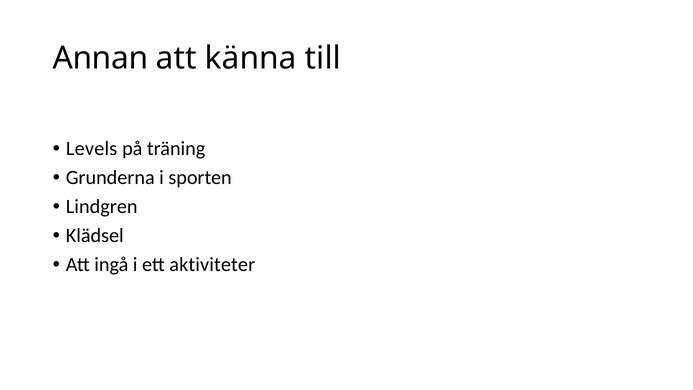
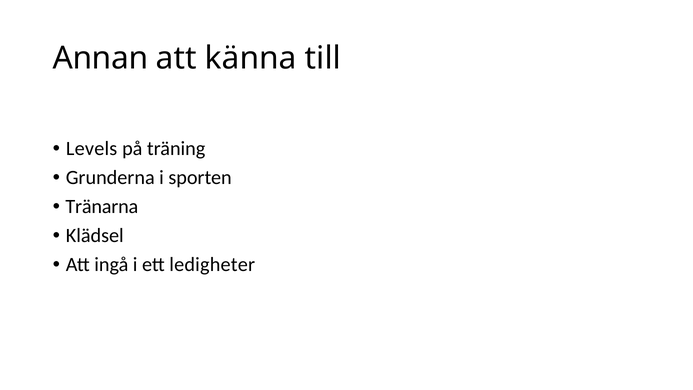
Lindgren: Lindgren -> Tränarna (102, 207)
aktiviteter: aktiviteter -> ledigheter (212, 265)
